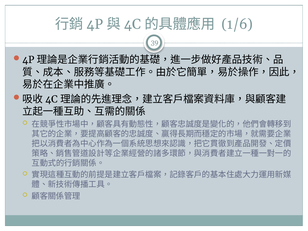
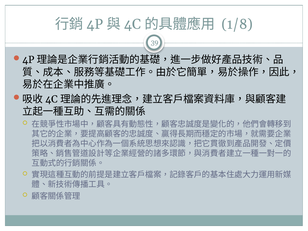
1/6: 1/6 -> 1/8 (237, 24)
